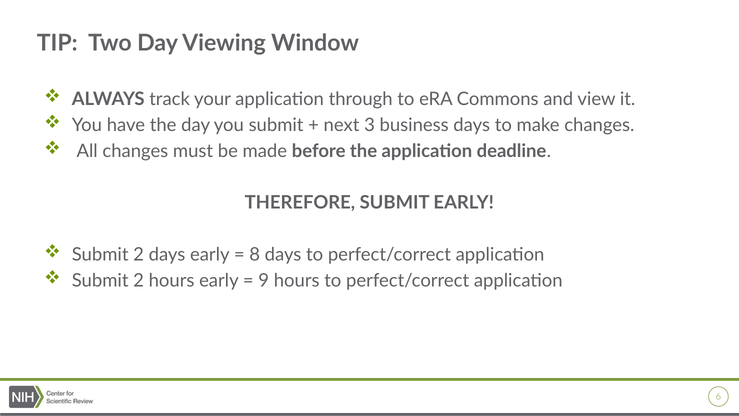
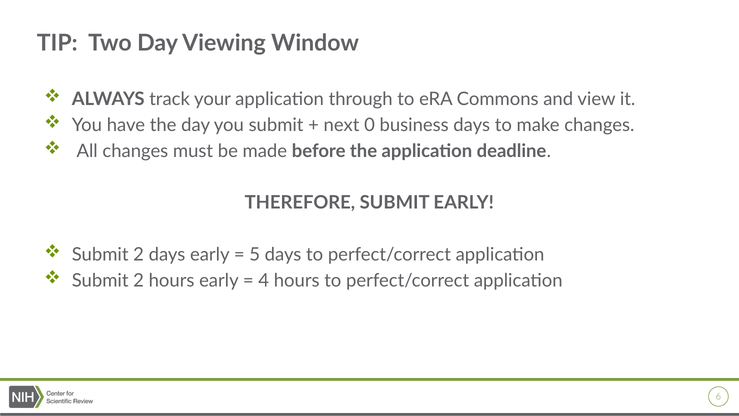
3: 3 -> 0 (370, 125)
8: 8 -> 5 (255, 254)
9: 9 -> 4 (264, 280)
